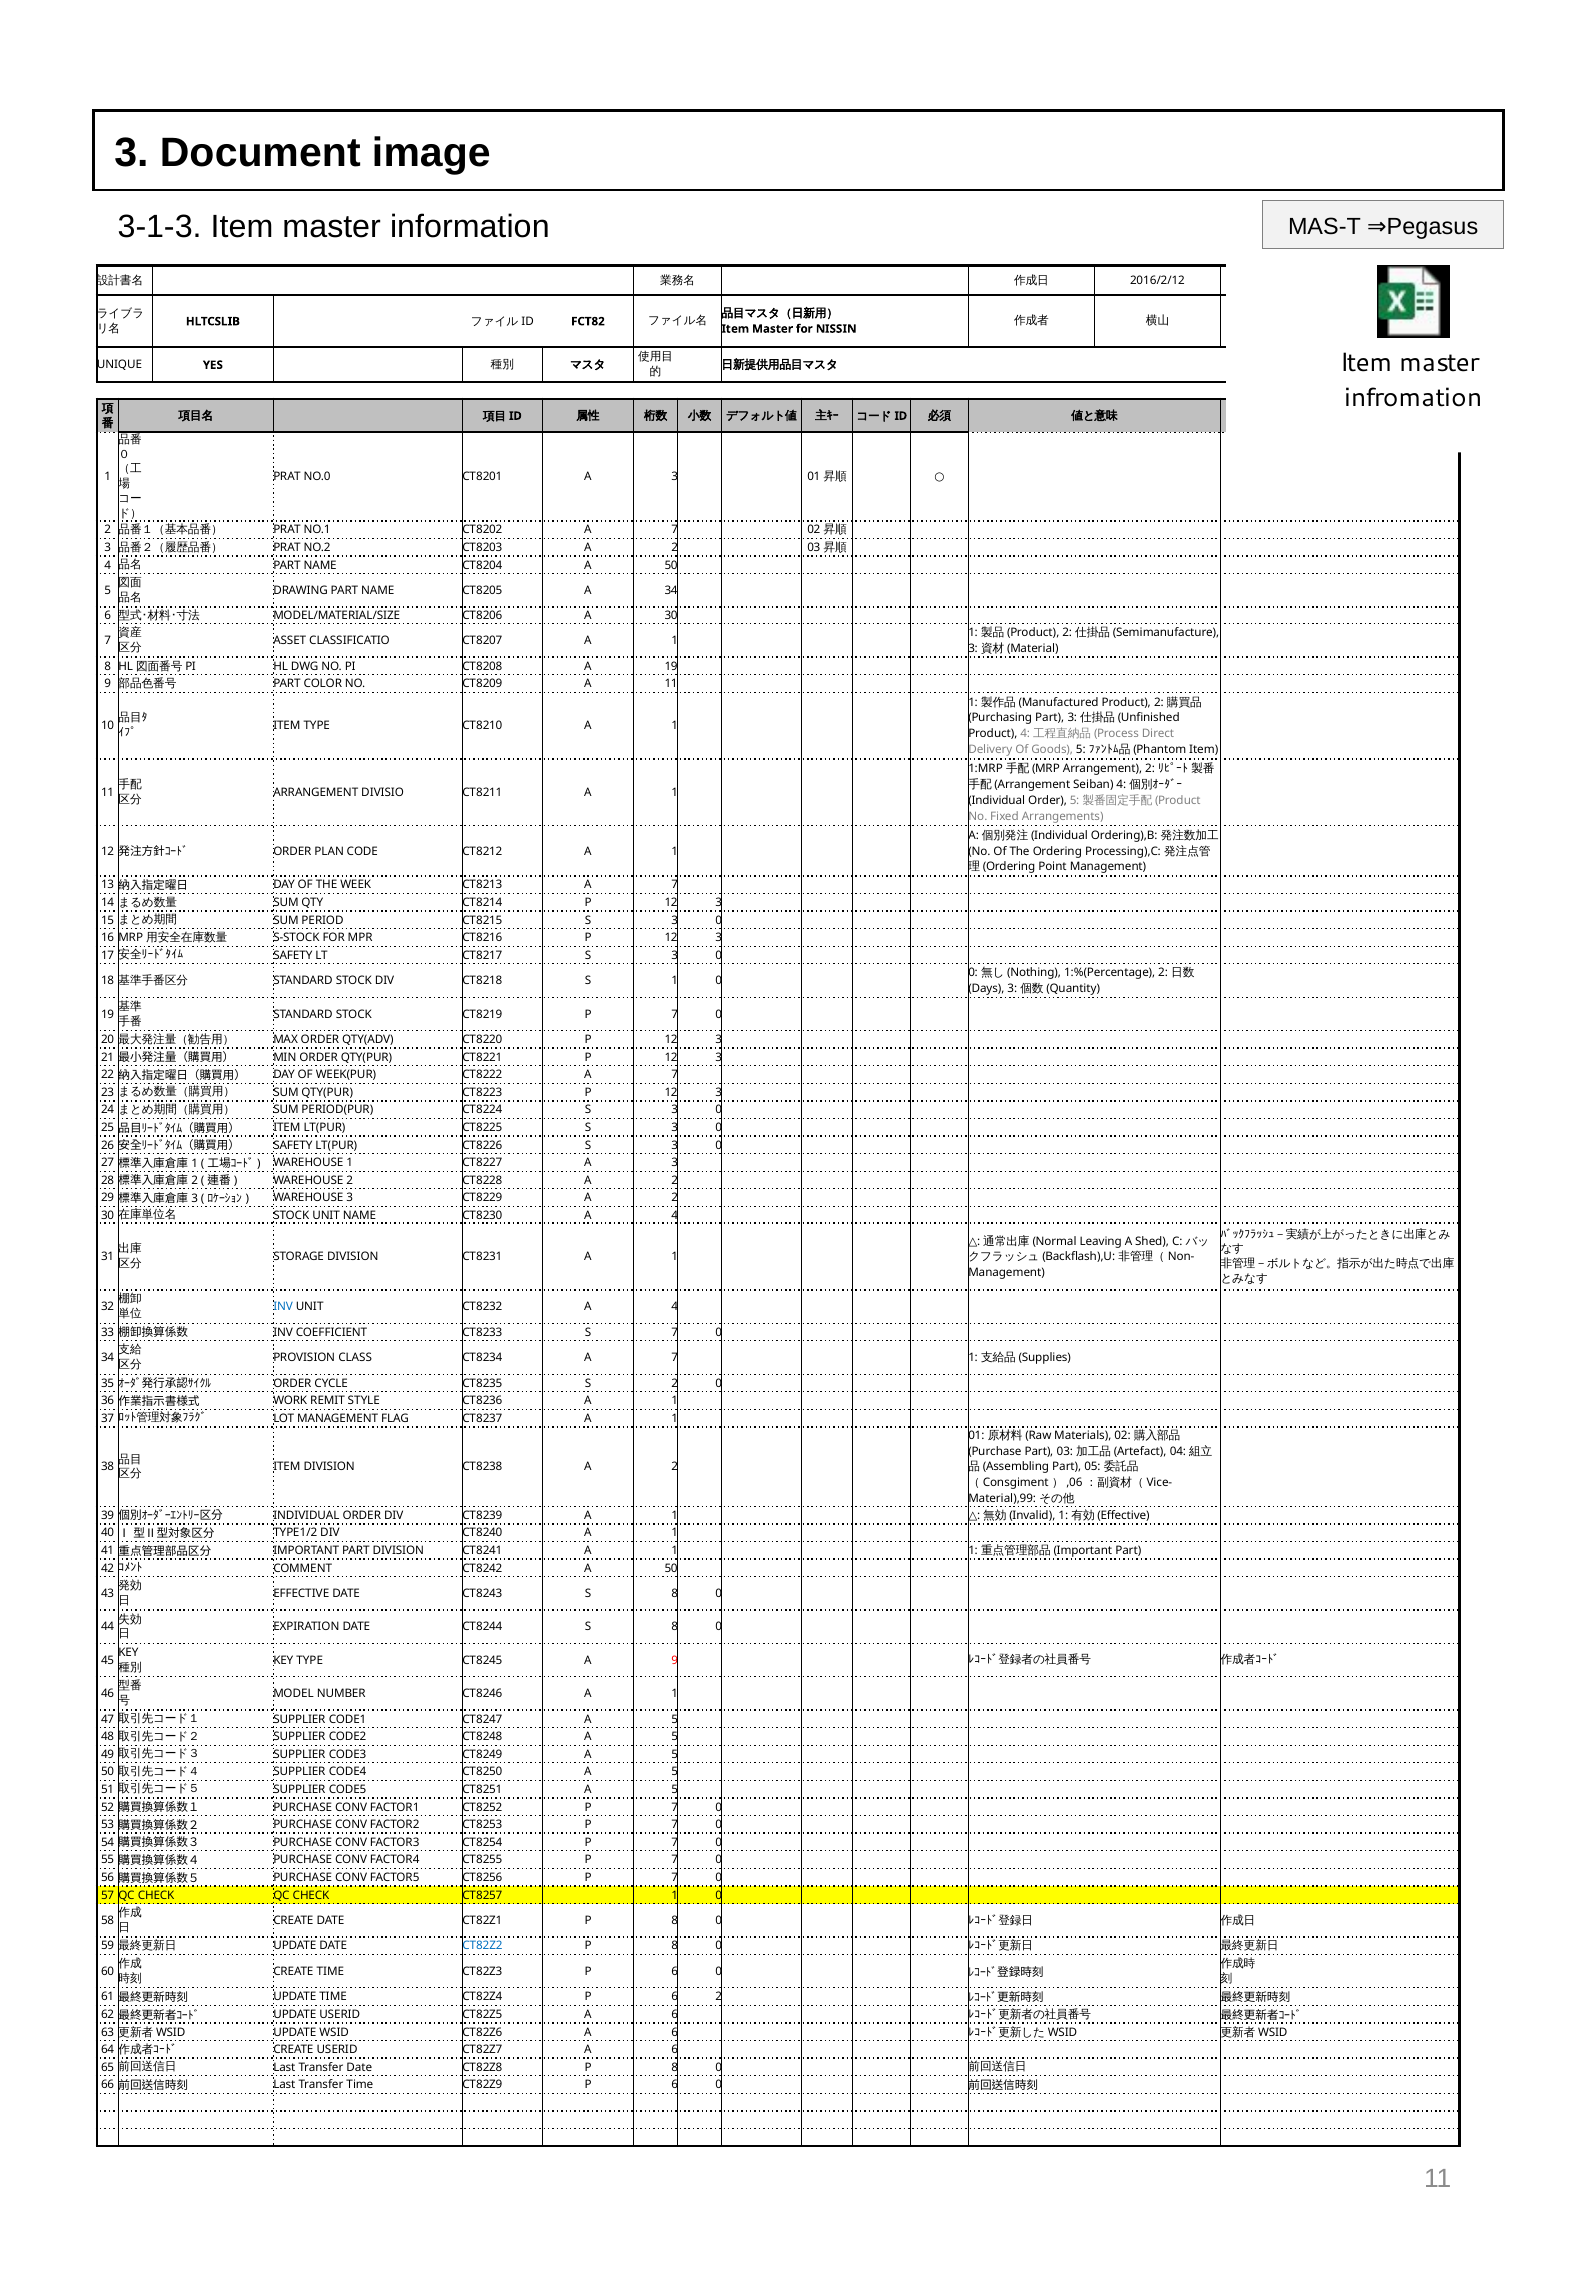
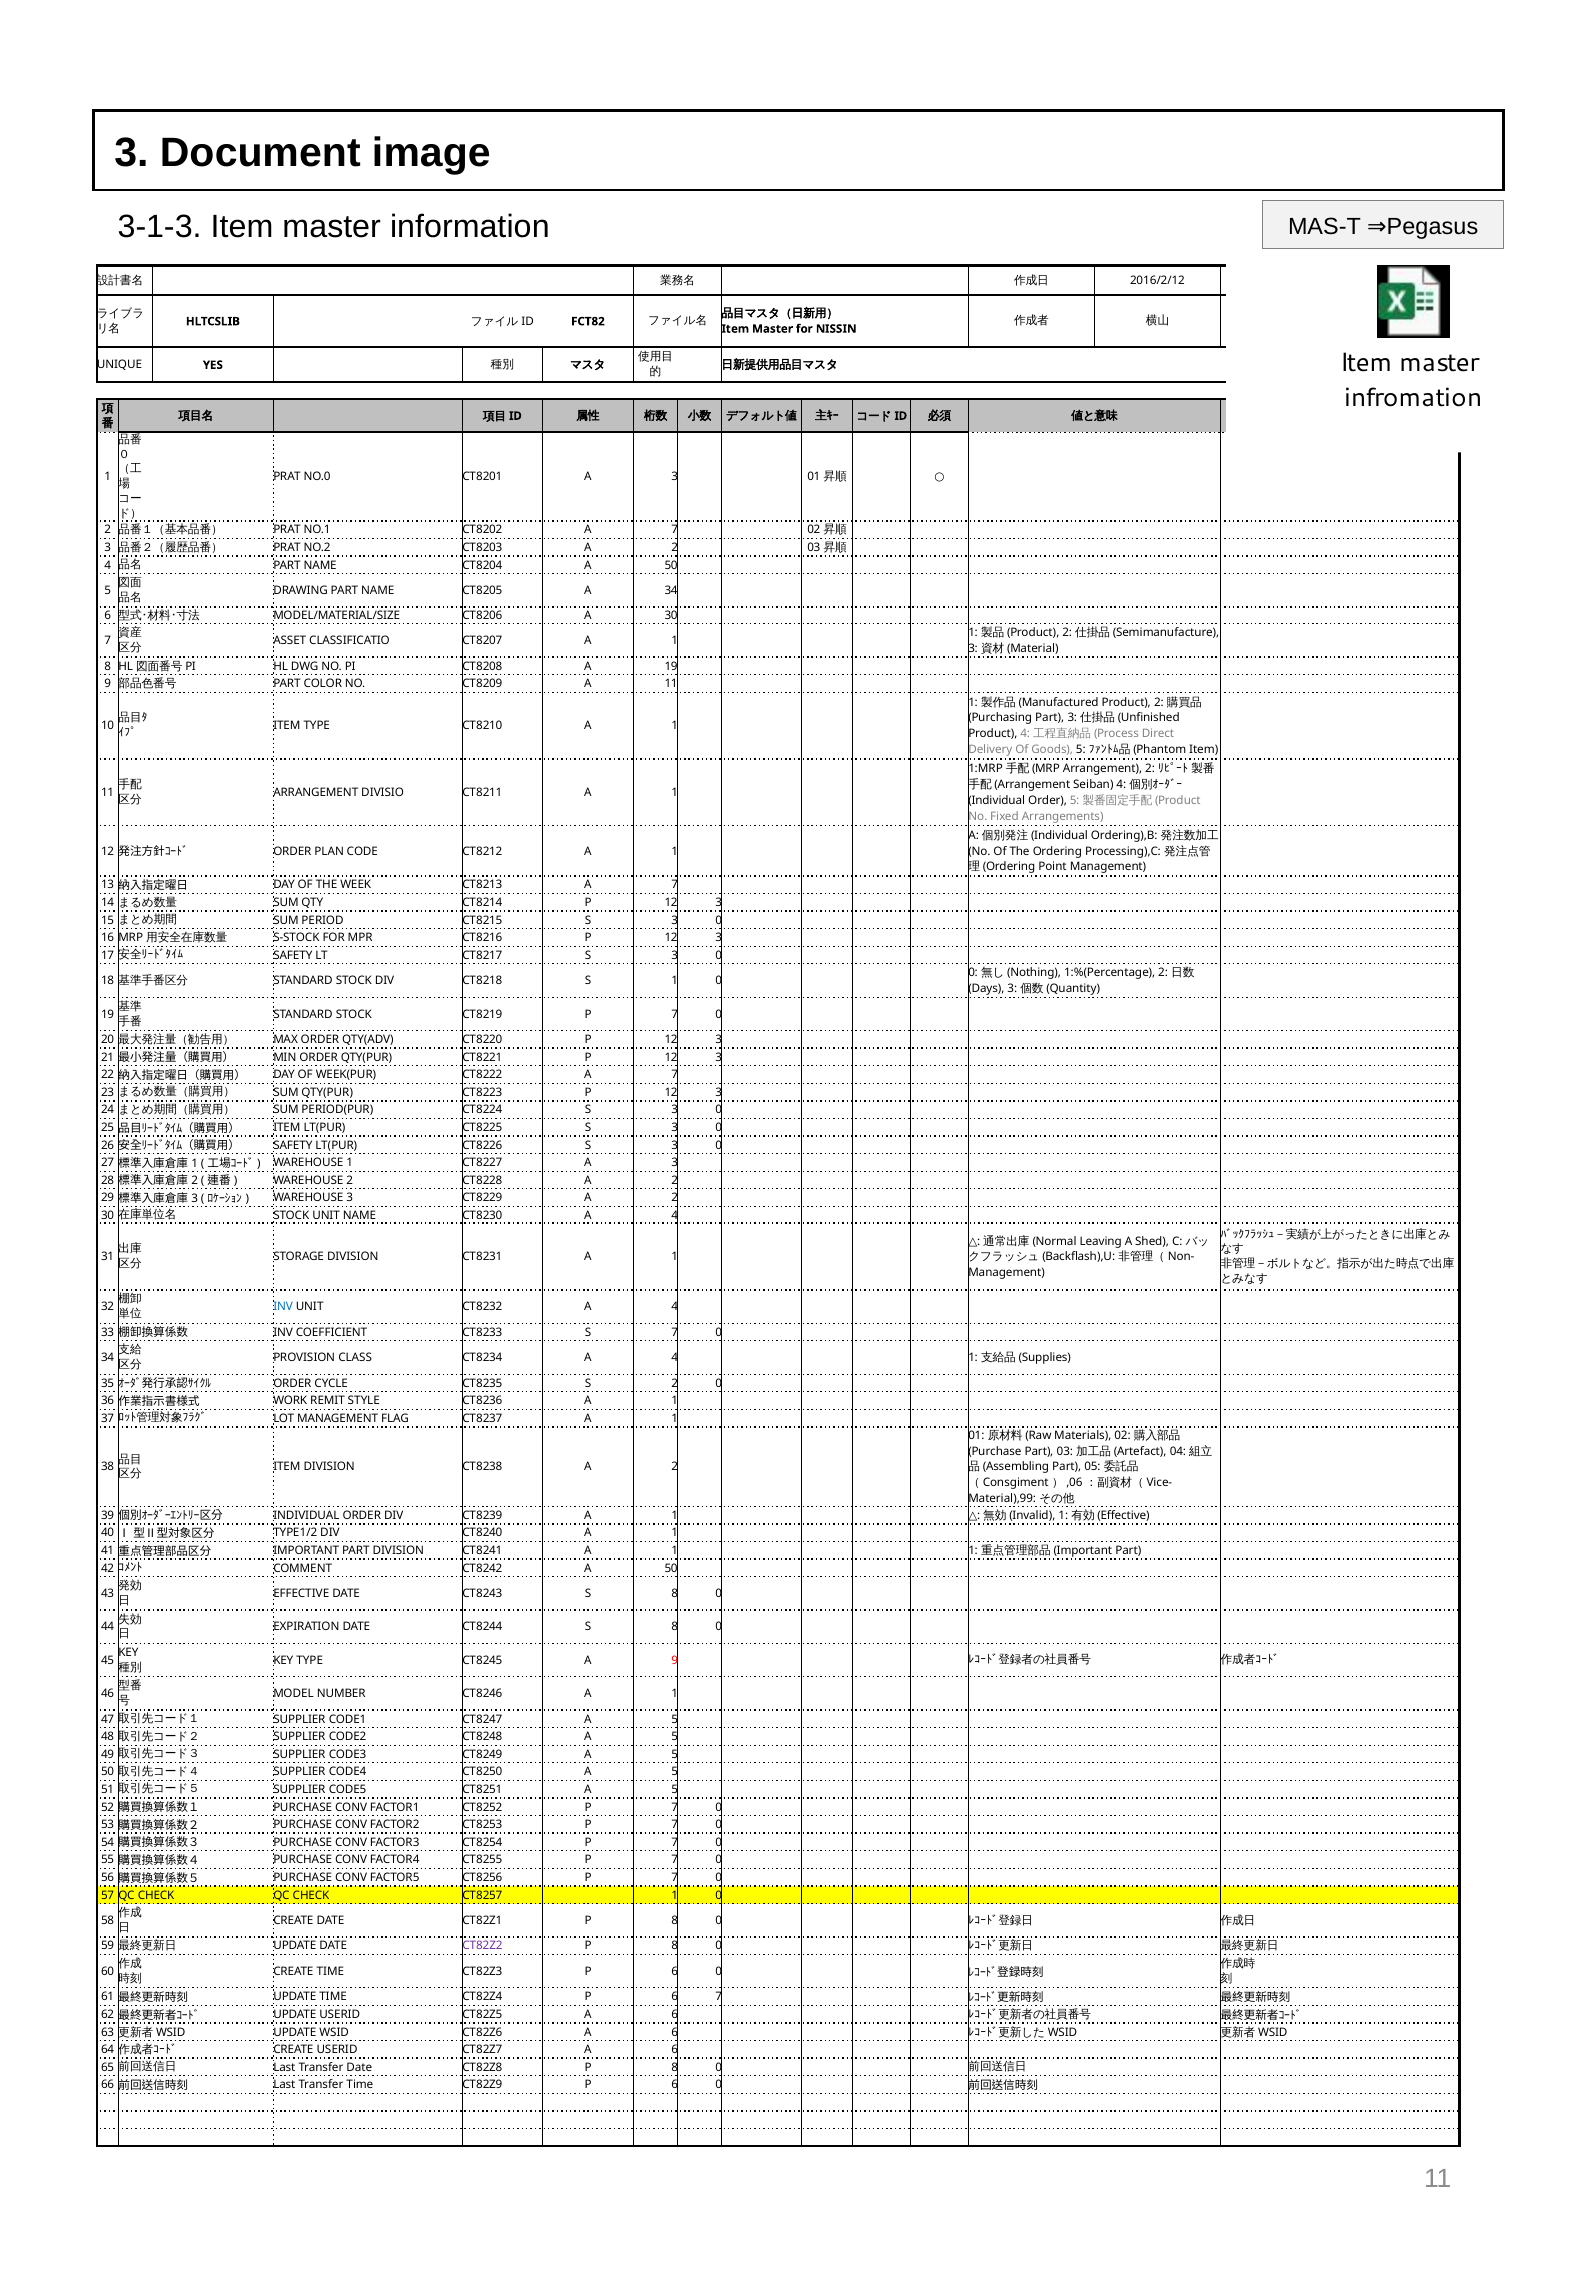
CT8234 A 7: 7 -> 4 (675, 1358)
CT82Z2 colour: blue -> purple (482, 1947)
6 2: 2 -> 7 (719, 1998)
